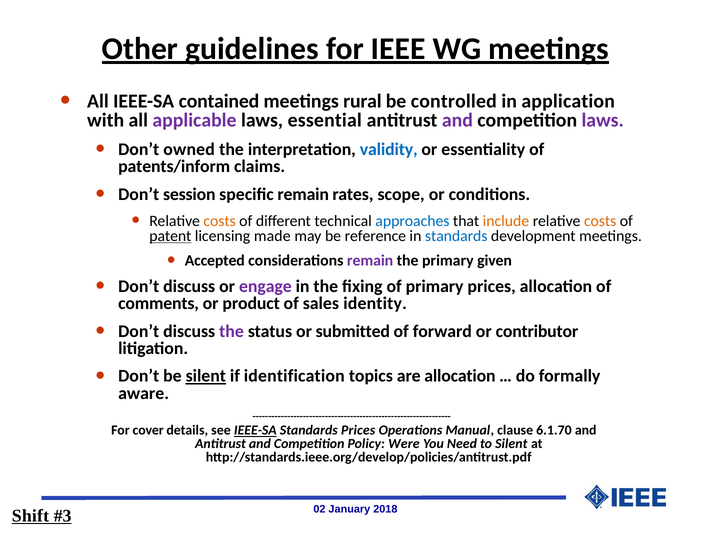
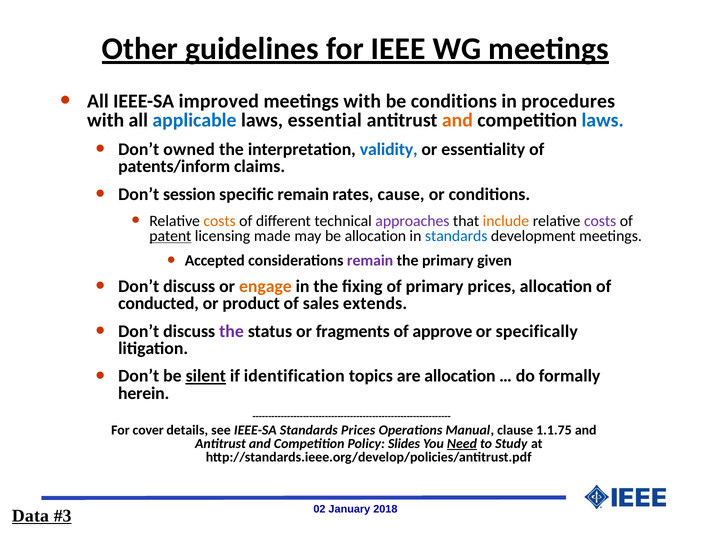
contained: contained -> improved (219, 101)
meetings rural: rural -> with (362, 101)
be controlled: controlled -> conditions (454, 101)
application: application -> procedures (568, 101)
applicable colour: purple -> blue (194, 120)
and colour: purple -> orange (457, 120)
laws colour: purple -> blue (603, 120)
scope: scope -> cause (401, 194)
approaches colour: blue -> purple (412, 221)
costs colour: orange -> purple (600, 221)
be reference: reference -> allocation (375, 236)
engage colour: purple -> orange (265, 287)
comments: comments -> conducted (159, 304)
identity: identity -> extends (375, 304)
submitted: submitted -> fragments (353, 331)
forward: forward -> approve (442, 331)
contributor: contributor -> specifically (537, 331)
aware: aware -> herein (144, 393)
IEEE-SA underline: present -> none (255, 431)
6.1.70: 6.1.70 -> 1.1.75 (554, 431)
Were: Were -> Slides (404, 444)
Need underline: none -> present (462, 444)
to Silent: Silent -> Study (511, 444)
Shift: Shift -> Data (30, 516)
